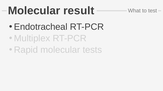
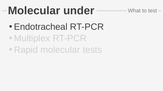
result: result -> under (79, 11)
